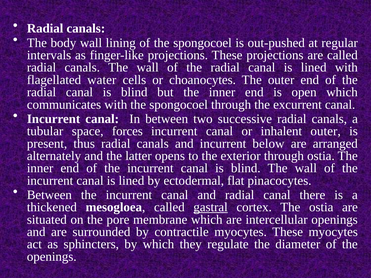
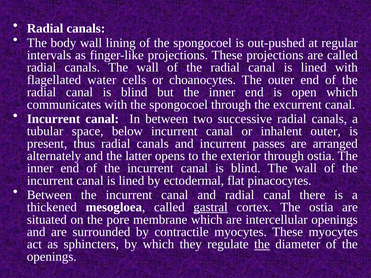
forces: forces -> below (127, 131)
below: below -> passes (269, 144)
the underline: none -> present (262, 244)
